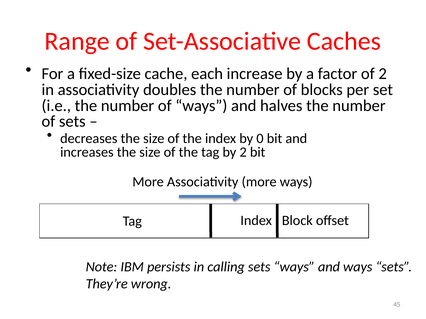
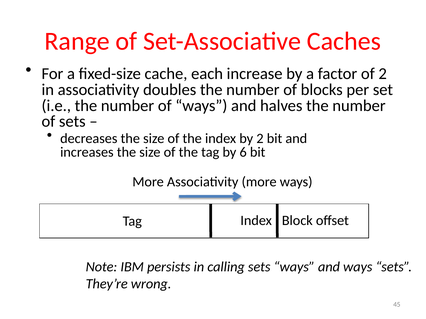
by 0: 0 -> 2 (260, 139)
by 2: 2 -> 6 (243, 152)
